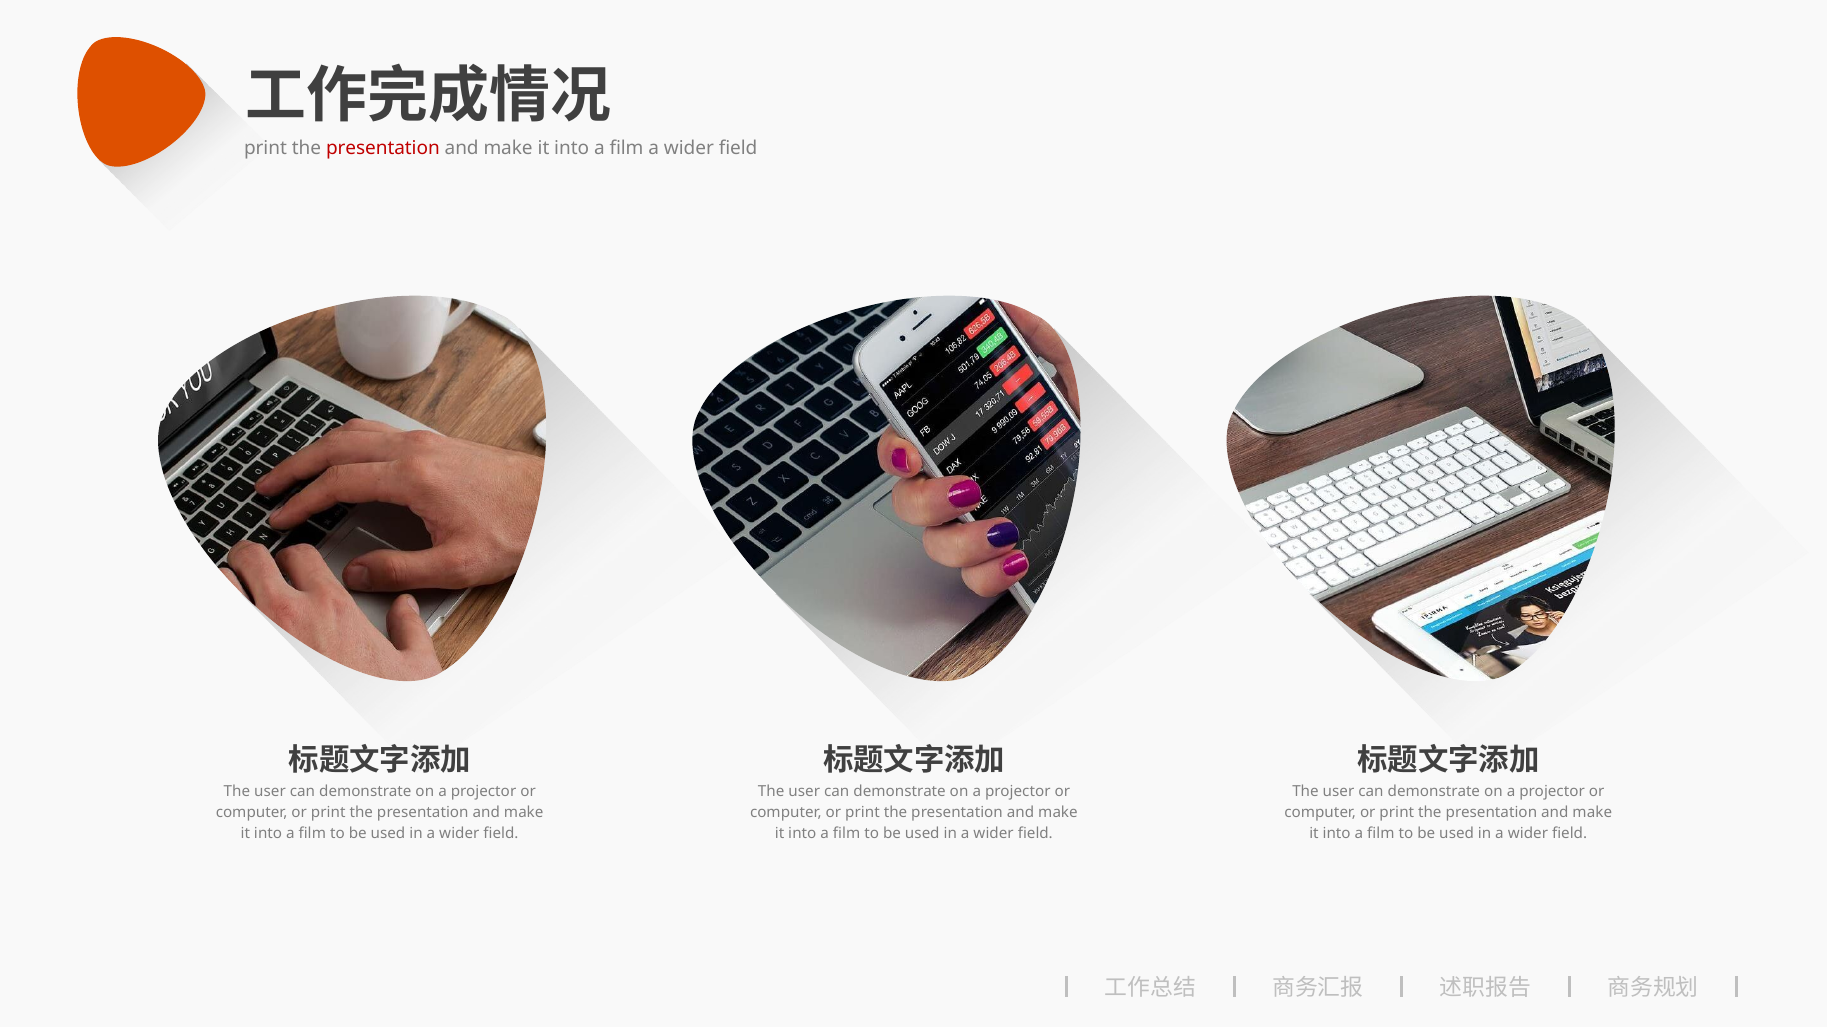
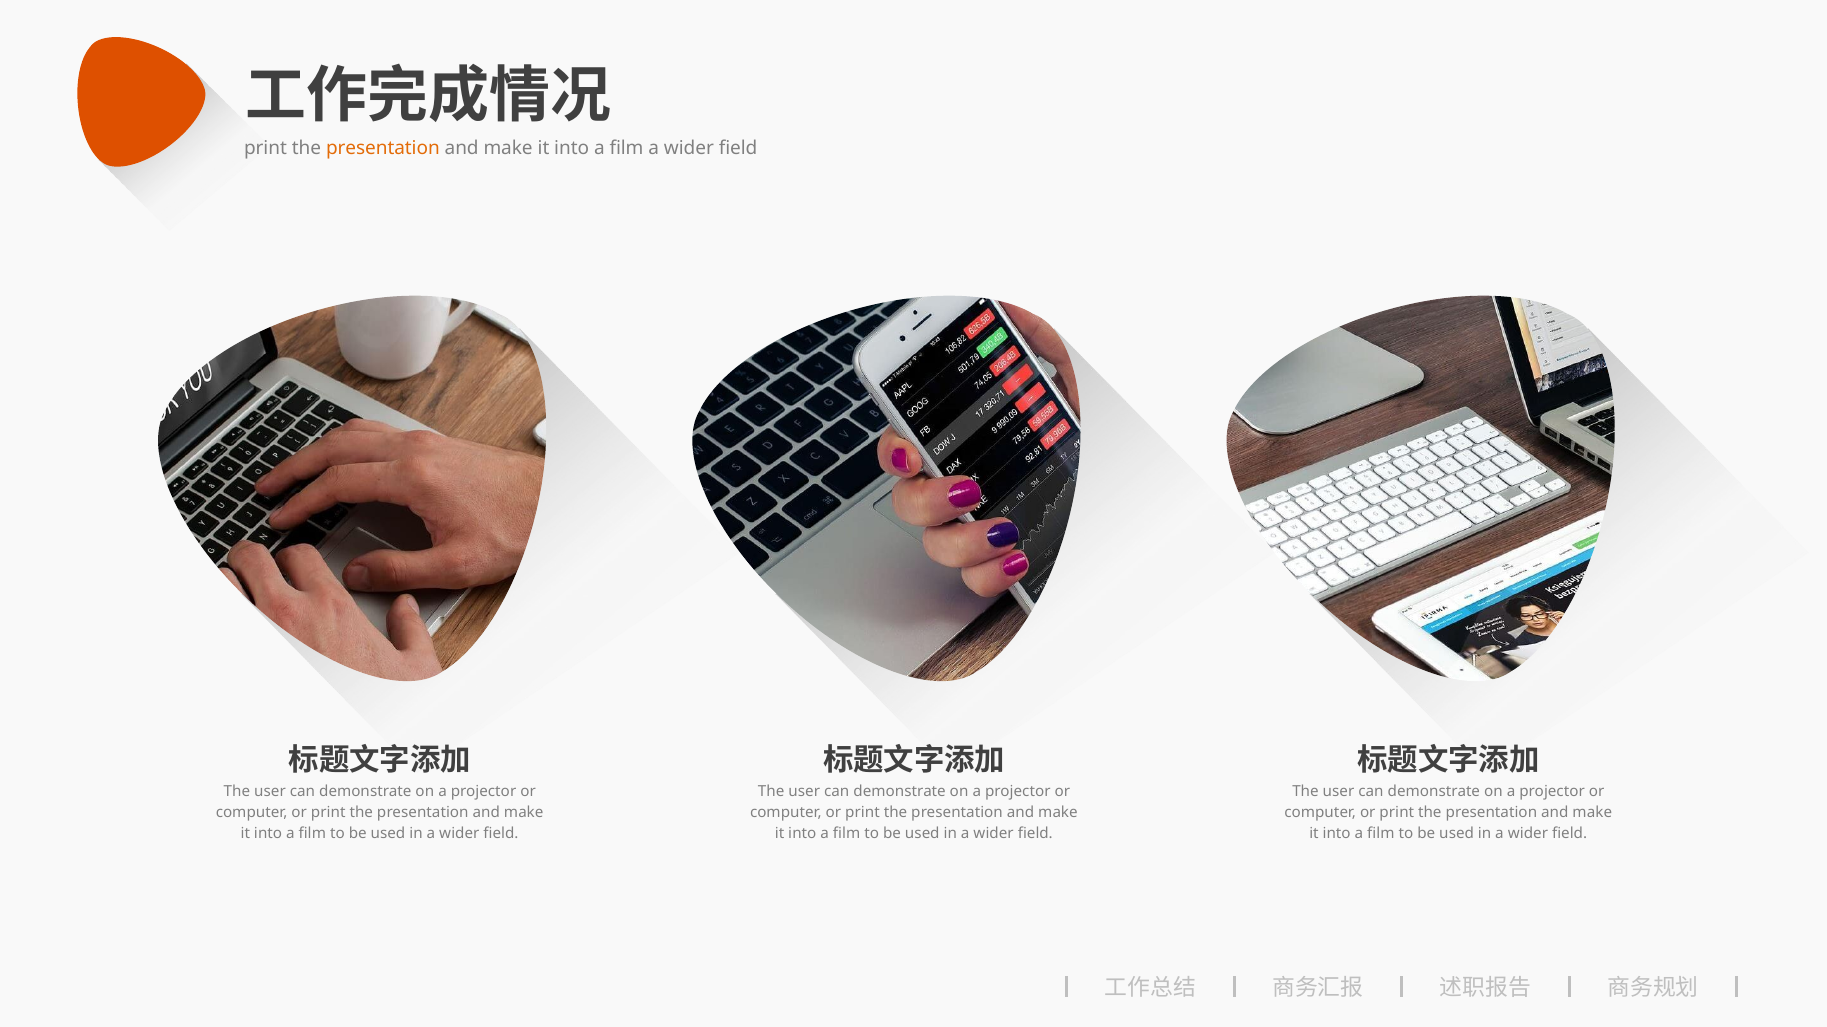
presentation colour: red -> orange (383, 148)
